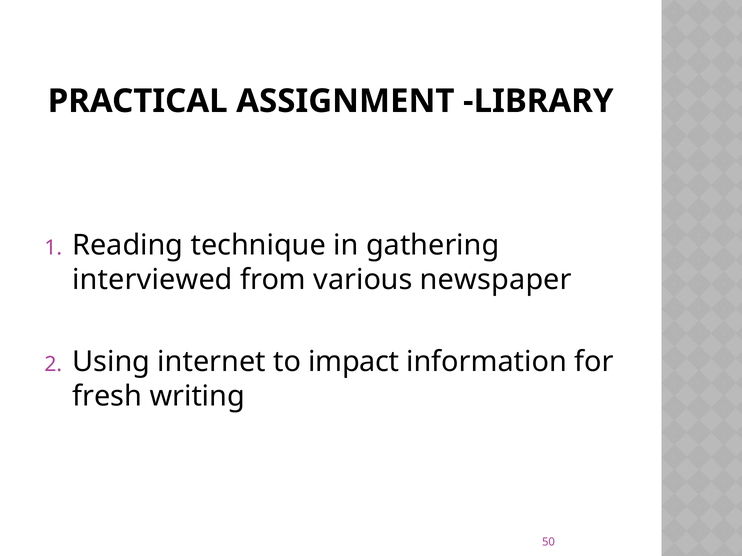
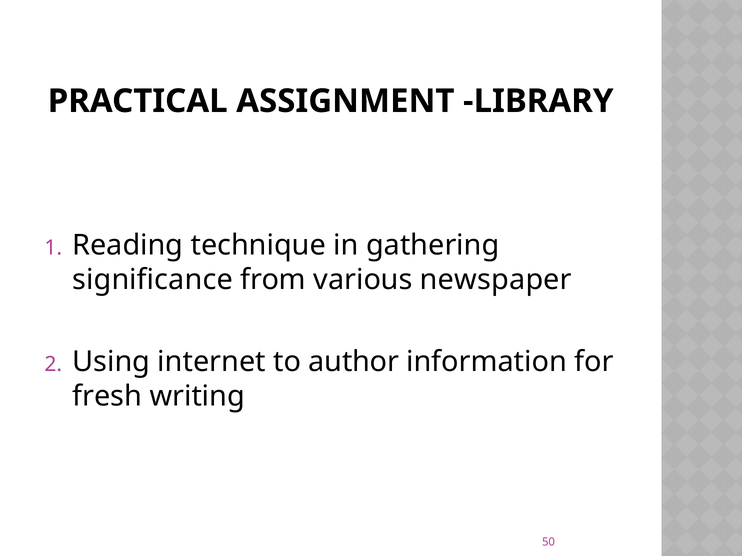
interviewed: interviewed -> significance (153, 280)
impact: impact -> author (354, 362)
